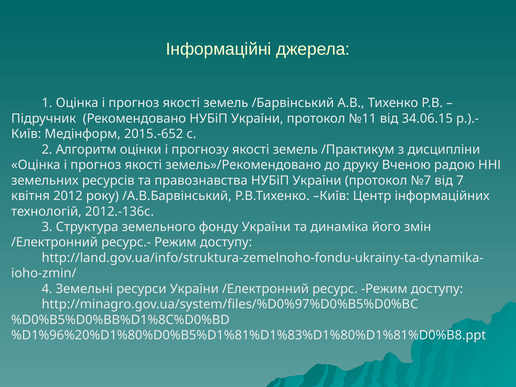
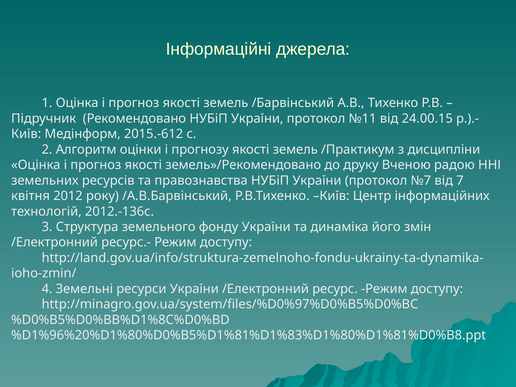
34.06.15: 34.06.15 -> 24.00.15 (427, 119)
2015.-652: 2015.-652 -> 2015.-612 (154, 134)
